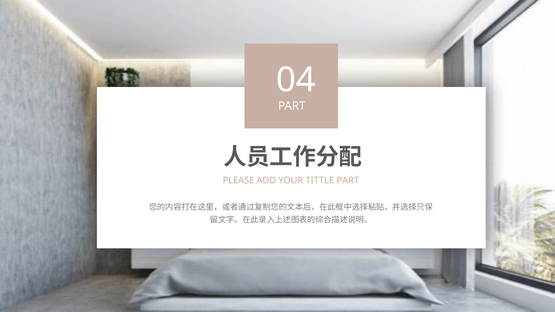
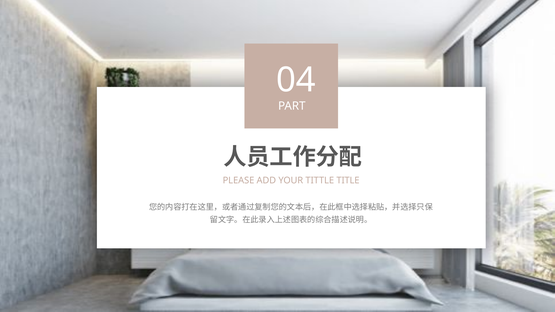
TITTLE PART: PART -> TITLE (348, 181)
